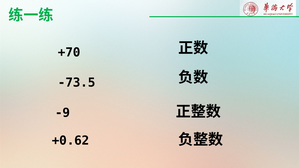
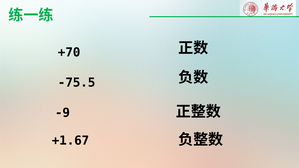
-73.5: -73.5 -> -75.5 (77, 83)
+0.62: +0.62 -> +1.67 (71, 141)
